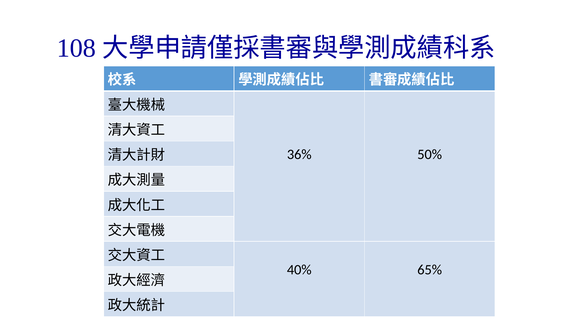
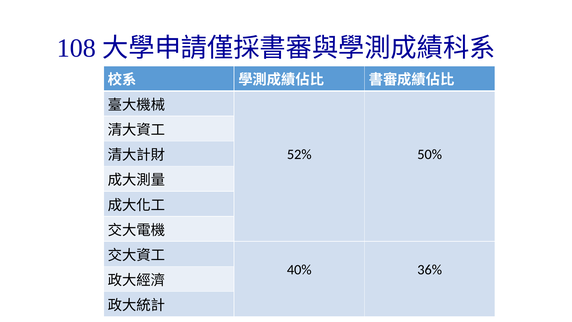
36%: 36% -> 52% (299, 154)
65%: 65% -> 36% (430, 270)
